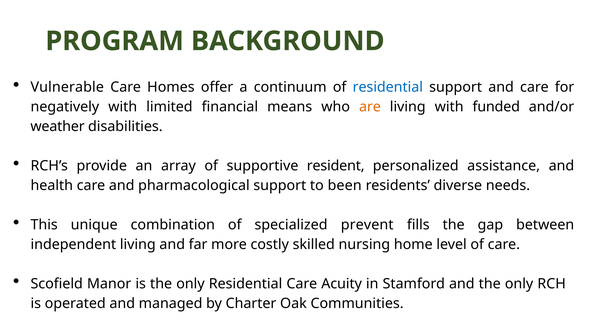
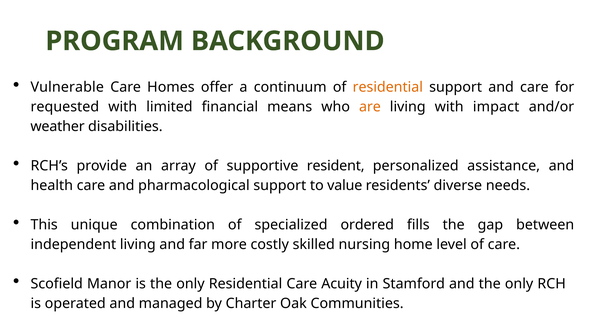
residential colour: blue -> orange (388, 87)
negatively: negatively -> requested (65, 107)
funded: funded -> impact (496, 107)
been: been -> value (345, 185)
prevent: prevent -> ordered (367, 224)
